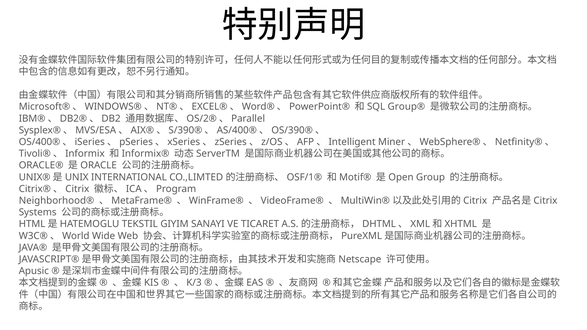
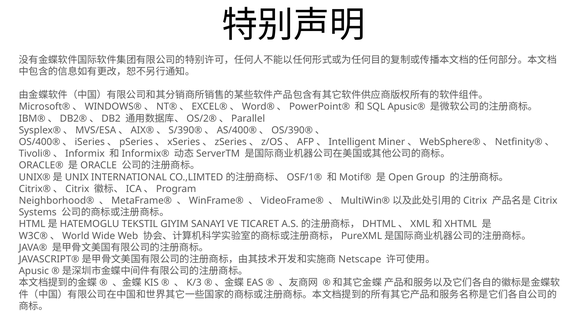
Group®: Group® -> Apusic® (406, 107)
